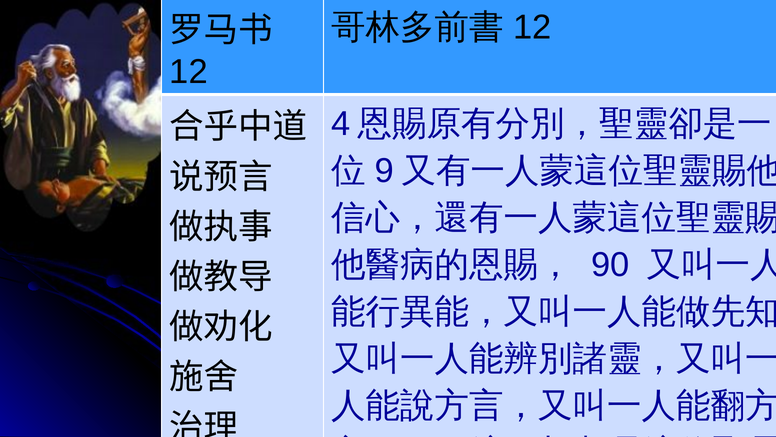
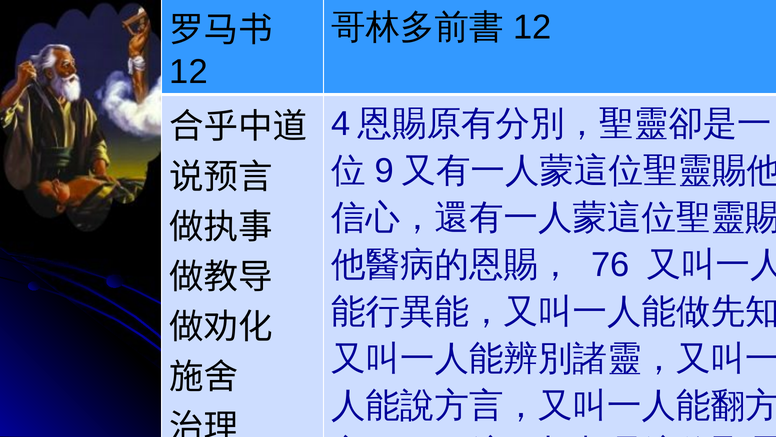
90: 90 -> 76 (610, 265)
